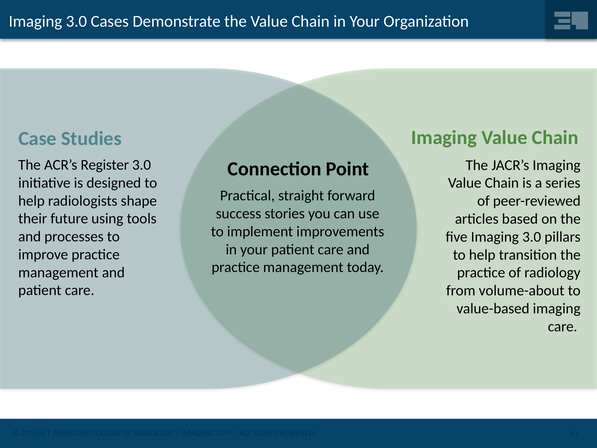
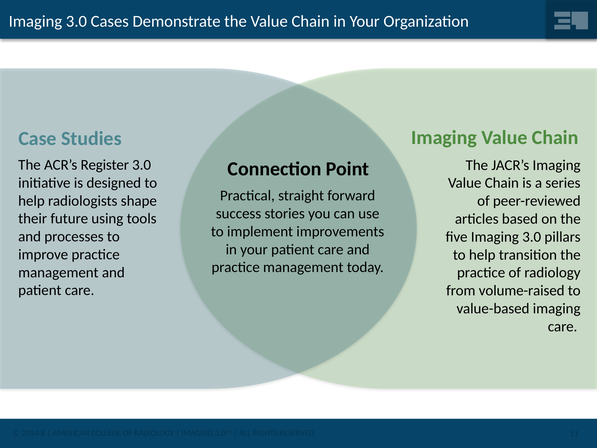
volume-about: volume-about -> volume-raised (522, 290)
